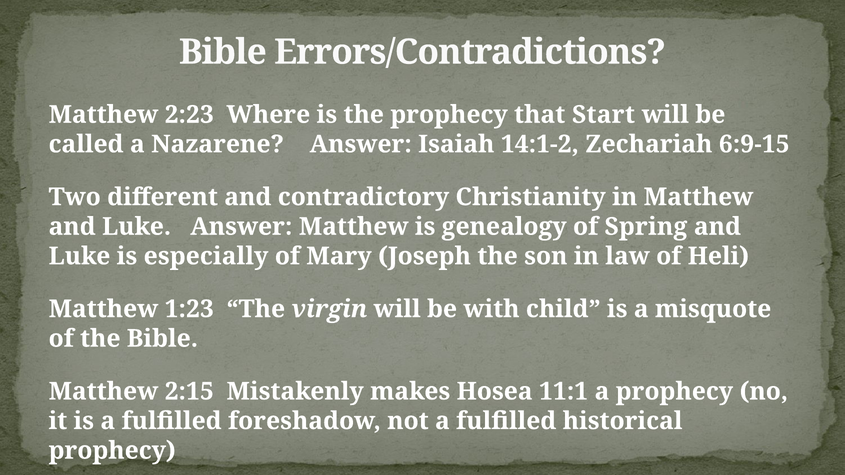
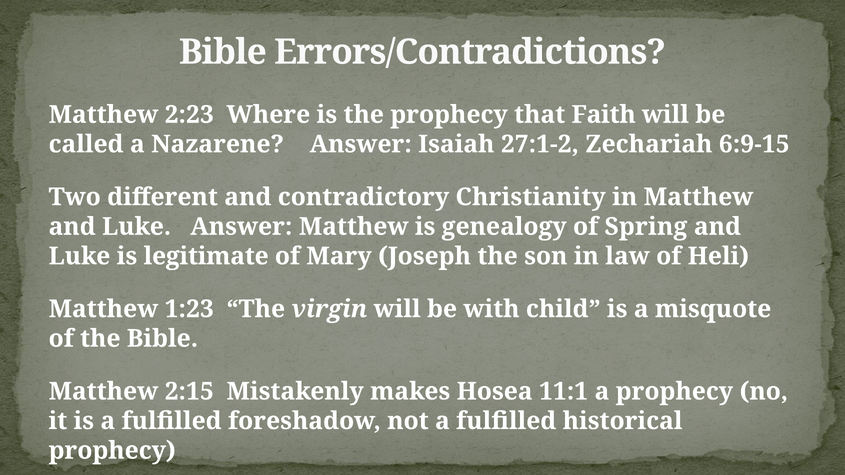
Start: Start -> Faith (604, 115)
14:1-2: 14:1-2 -> 27:1-2 (540, 144)
especially: especially -> legitimate (206, 256)
